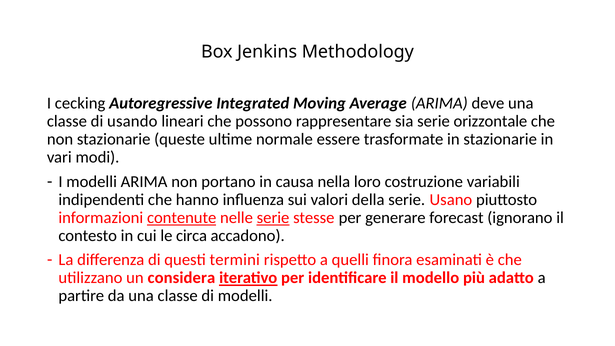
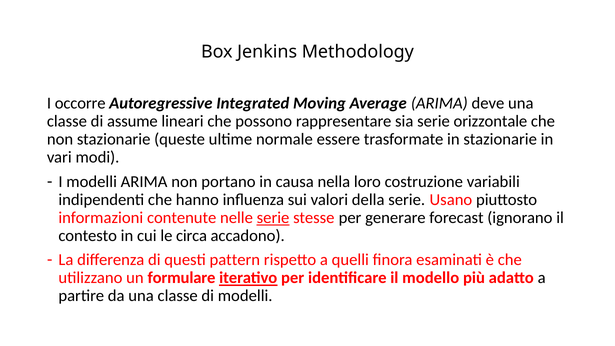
cecking: cecking -> occorre (80, 103)
usando: usando -> assume (132, 121)
contenute underline: present -> none (182, 218)
termini: termini -> pattern (235, 260)
considera: considera -> formulare (182, 278)
